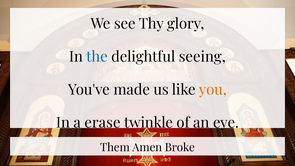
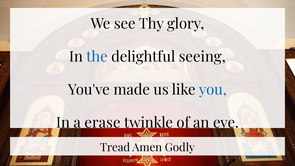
you colour: orange -> blue (213, 90)
Them: Them -> Tread (115, 148)
Broke: Broke -> Godly (180, 148)
